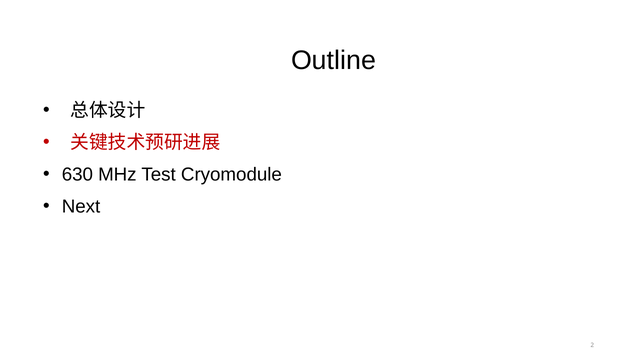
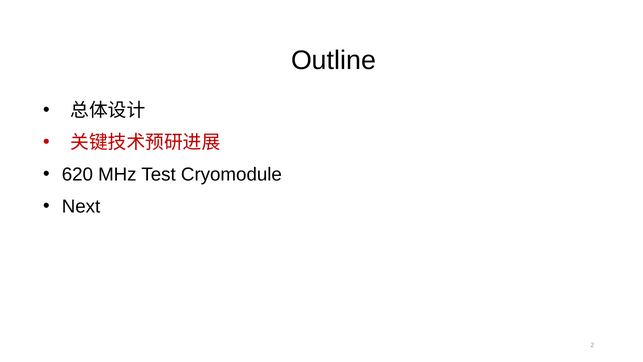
630: 630 -> 620 (77, 175)
